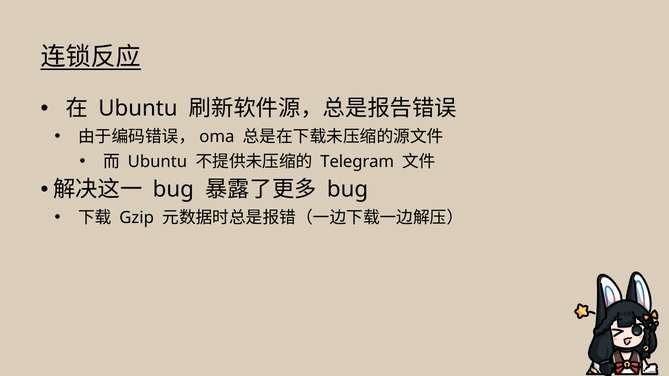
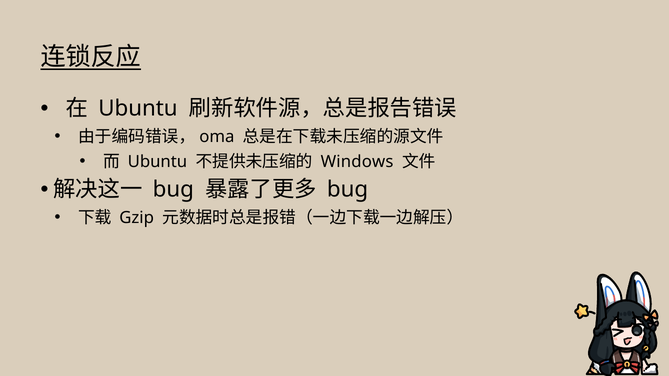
Telegram: Telegram -> Windows (357, 162)
